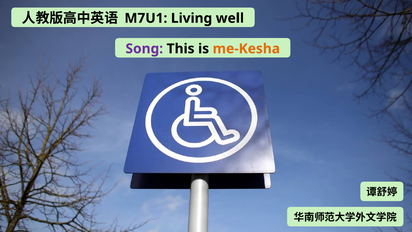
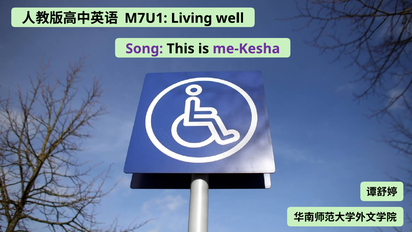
me-Kesha colour: orange -> purple (246, 49)
